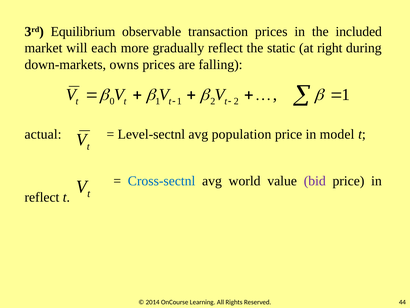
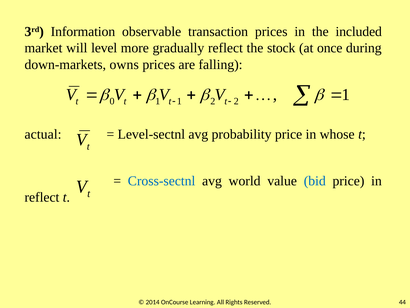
Equilibrium: Equilibrium -> Information (83, 32)
each: each -> level (104, 48)
static: static -> stock (281, 48)
right: right -> once (330, 48)
population: population -> probability (242, 134)
model: model -> whose (337, 134)
bid colour: purple -> blue (315, 181)
